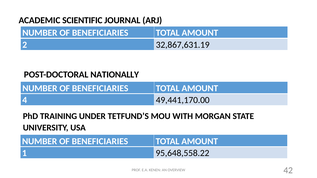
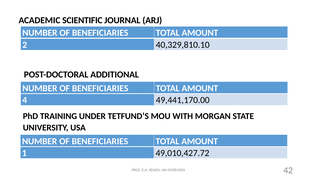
32,867,631.19: 32,867,631.19 -> 40,329,810.10 (183, 45)
NATIONALLY: NATIONALLY -> ADDITIONAL (115, 75)
95,648,558.22: 95,648,558.22 -> 49,010,427.72 (182, 153)
